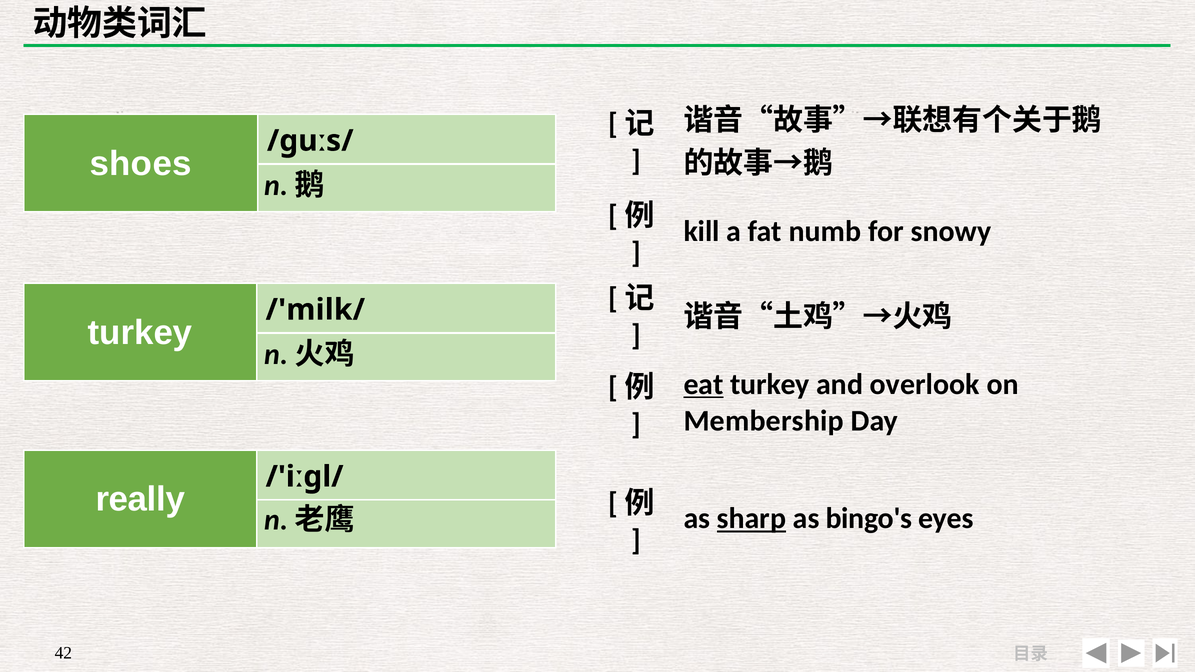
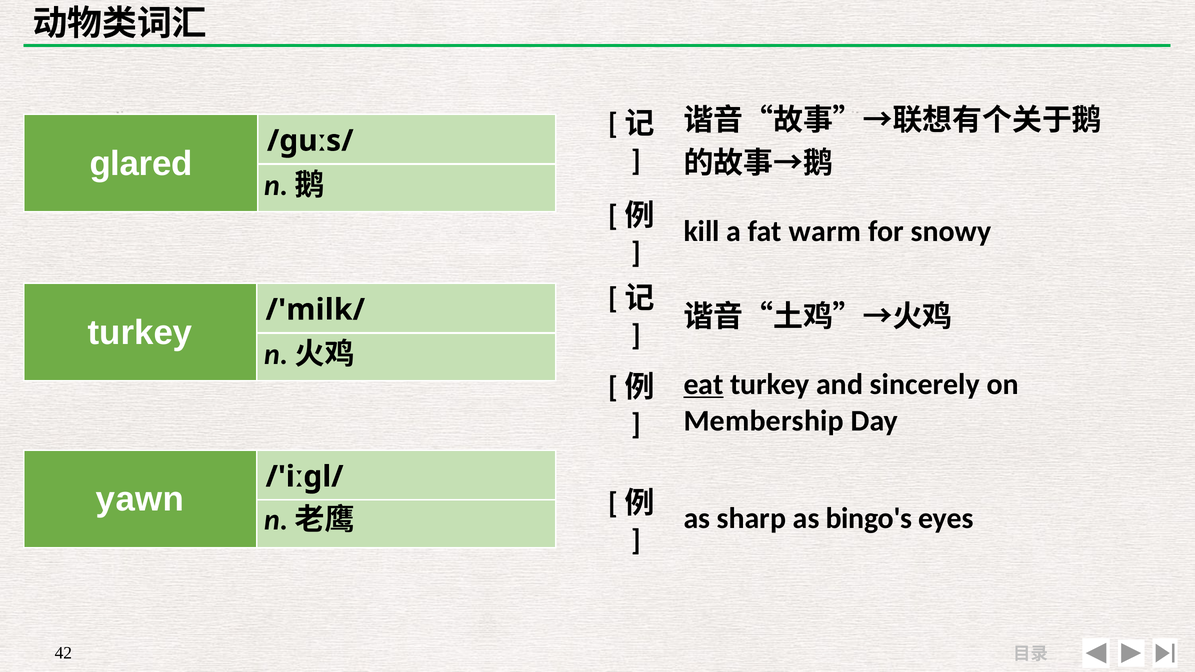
shoes: shoes -> glared (141, 164)
numb: numb -> warm (825, 231)
overlook: overlook -> sincerely (925, 384)
really: really -> yawn (140, 500)
sharp underline: present -> none (751, 519)
